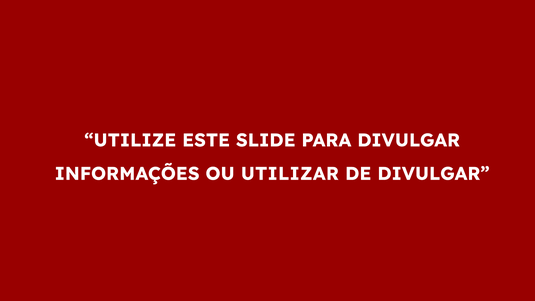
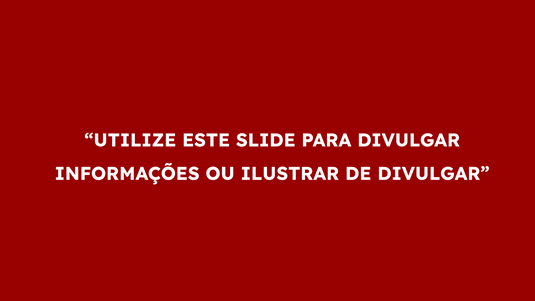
UTILIZAR: UTILIZAR -> ILUSTRAR (290, 174)
